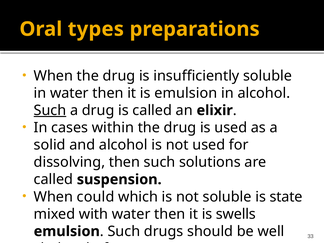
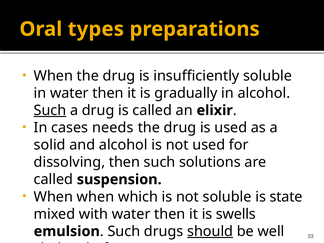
is emulsion: emulsion -> gradually (186, 93)
within: within -> needs (113, 128)
When could: could -> when (96, 197)
should underline: none -> present (210, 231)
